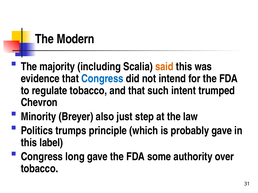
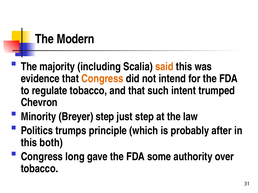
Congress colour: blue -> orange (102, 79)
Breyer also: also -> step (105, 117)
probably gave: gave -> after (222, 131)
label: label -> both (51, 143)
